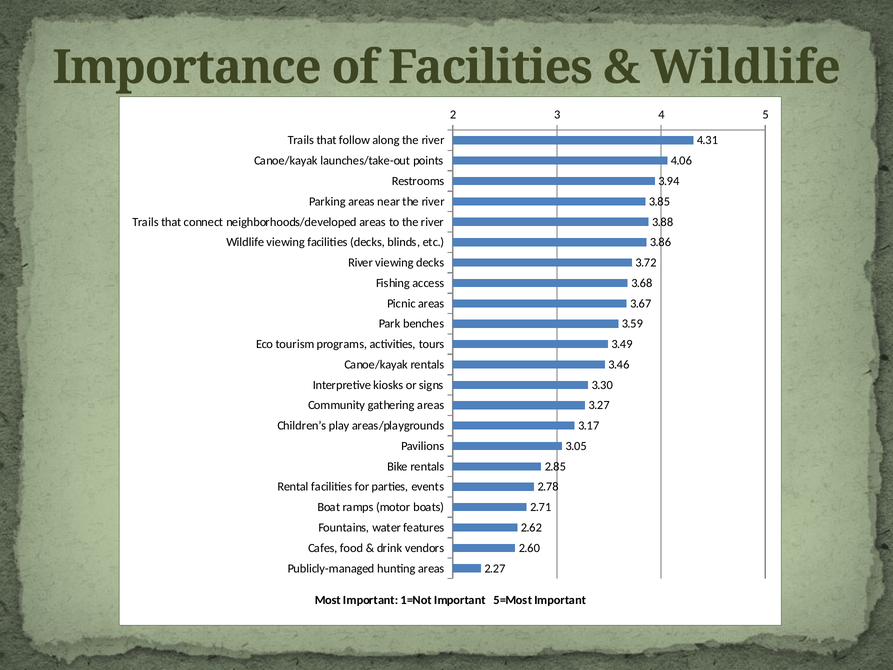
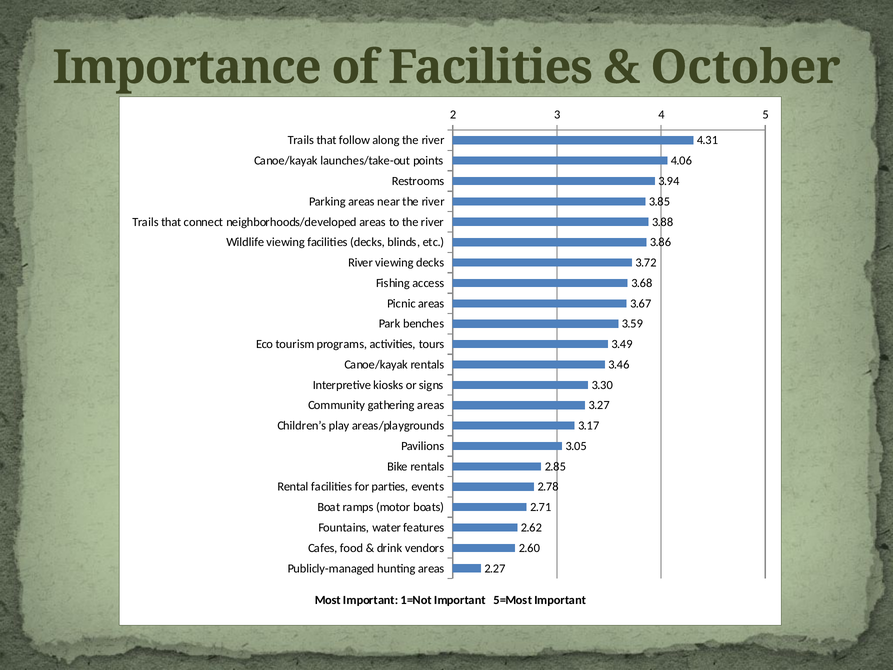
Wildlife: Wildlife -> October (746, 67)
